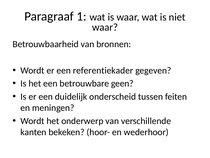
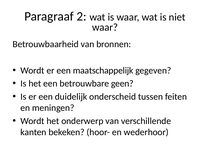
1: 1 -> 2 (82, 16)
referentiekader: referentiekader -> maatschappelijk (103, 70)
